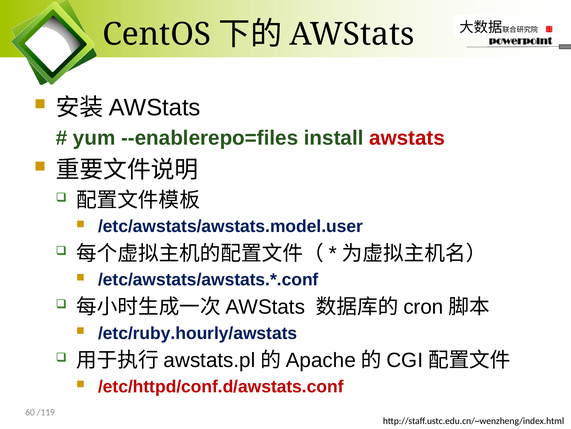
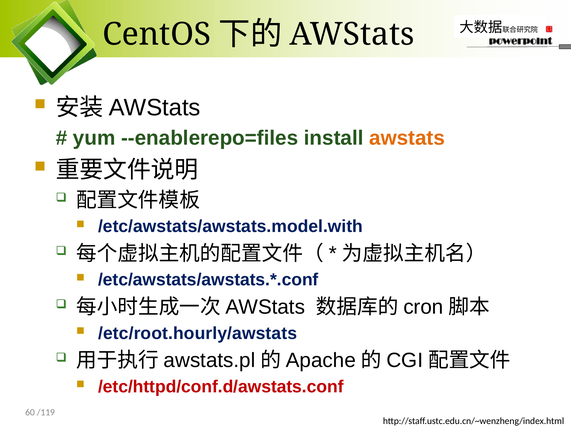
awstats colour: red -> orange (407, 138)
/etc/awstats/awstats.model.user: /etc/awstats/awstats.model.user -> /etc/awstats/awstats.model.with (230, 226)
/etc/ruby.hourly/awstats: /etc/ruby.hourly/awstats -> /etc/root.hourly/awstats (198, 333)
